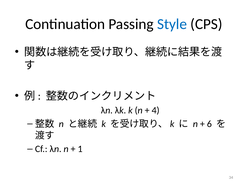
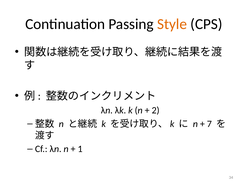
Style colour: blue -> orange (172, 24)
4: 4 -> 2 (156, 110)
6: 6 -> 7 (209, 124)
